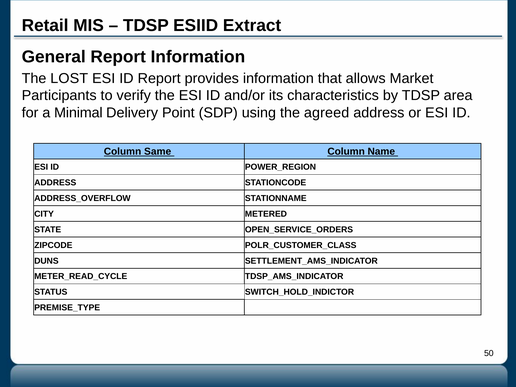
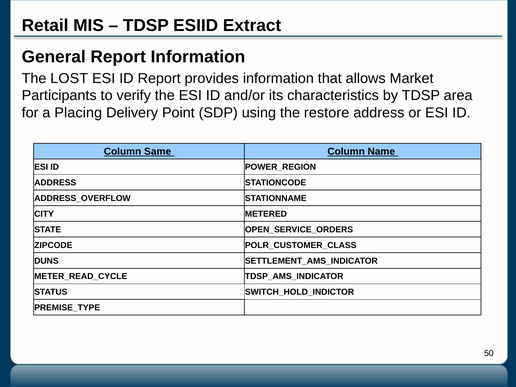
Minimal: Minimal -> Placing (78, 113)
agreed: agreed -> restore (327, 113)
